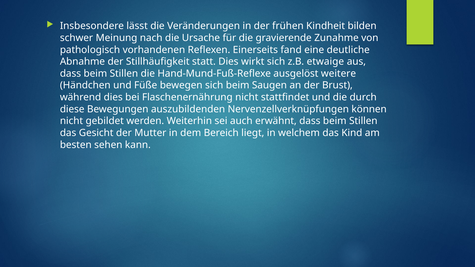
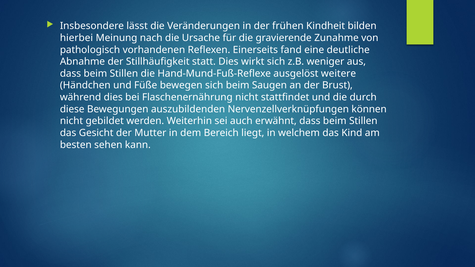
schwer: schwer -> hierbei (76, 38)
etwaige: etwaige -> weniger (325, 62)
